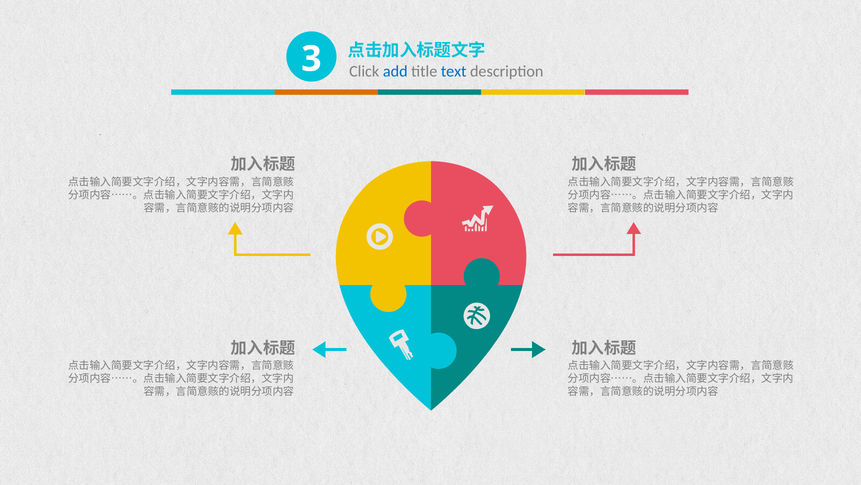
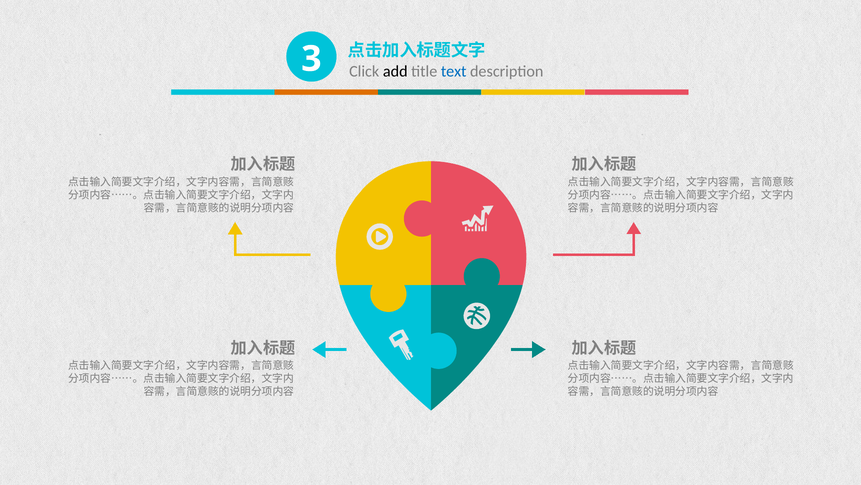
add colour: blue -> black (395, 72)
